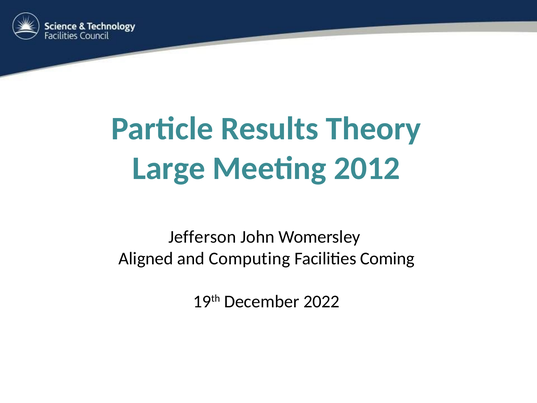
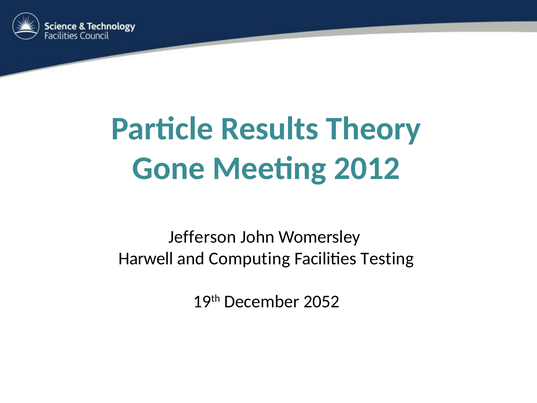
Large: Large -> Gone (169, 168)
Aligned: Aligned -> Harwell (146, 258)
Coming: Coming -> Testing (387, 258)
2022: 2022 -> 2052 (321, 301)
